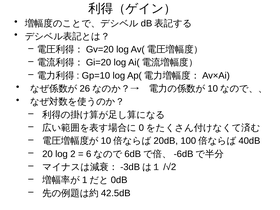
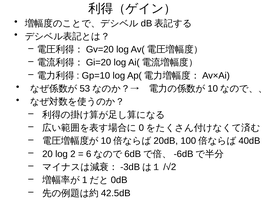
26: 26 -> 53 (85, 89)
